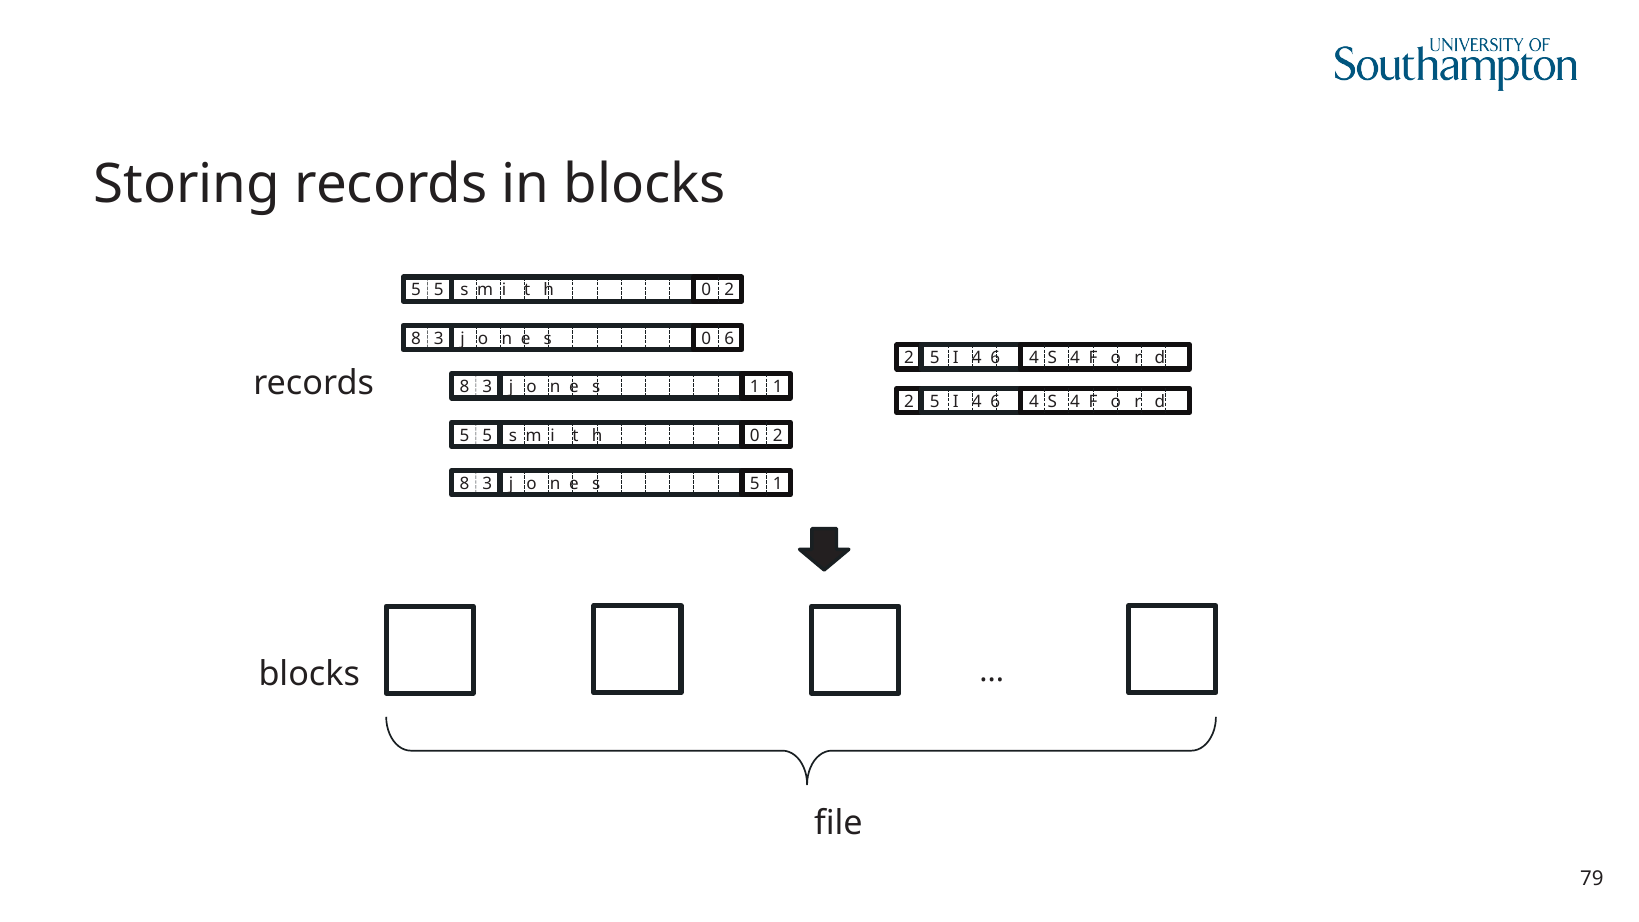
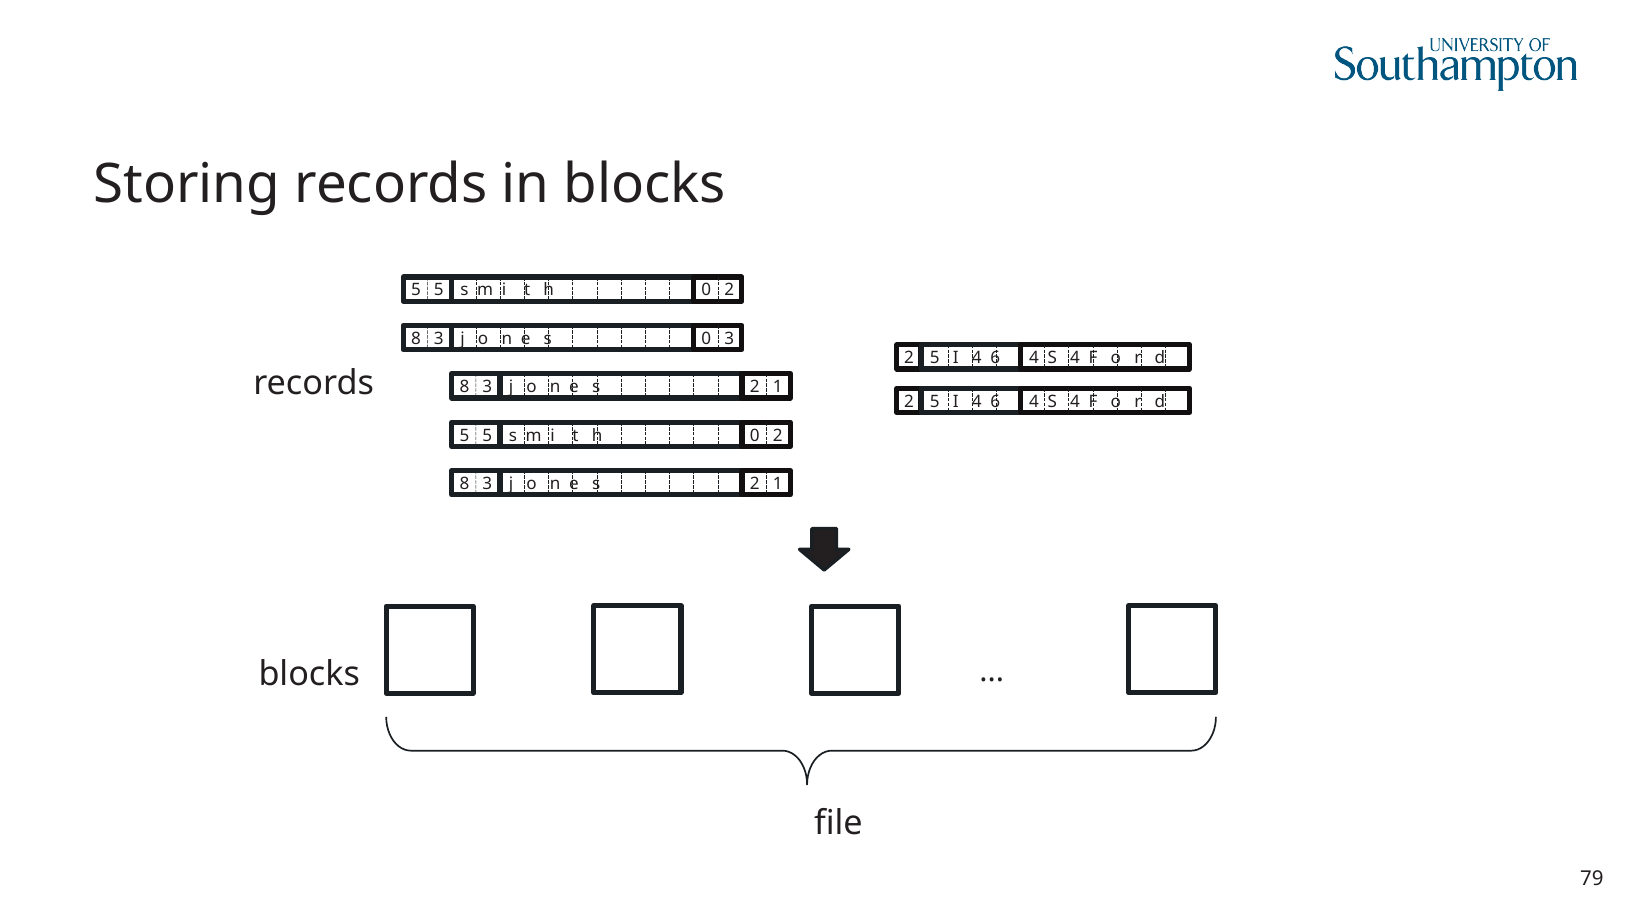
0 6: 6 -> 3 (729, 339)
1: 1 -> 2 (755, 387)
5: 5 -> 2 (755, 484)
